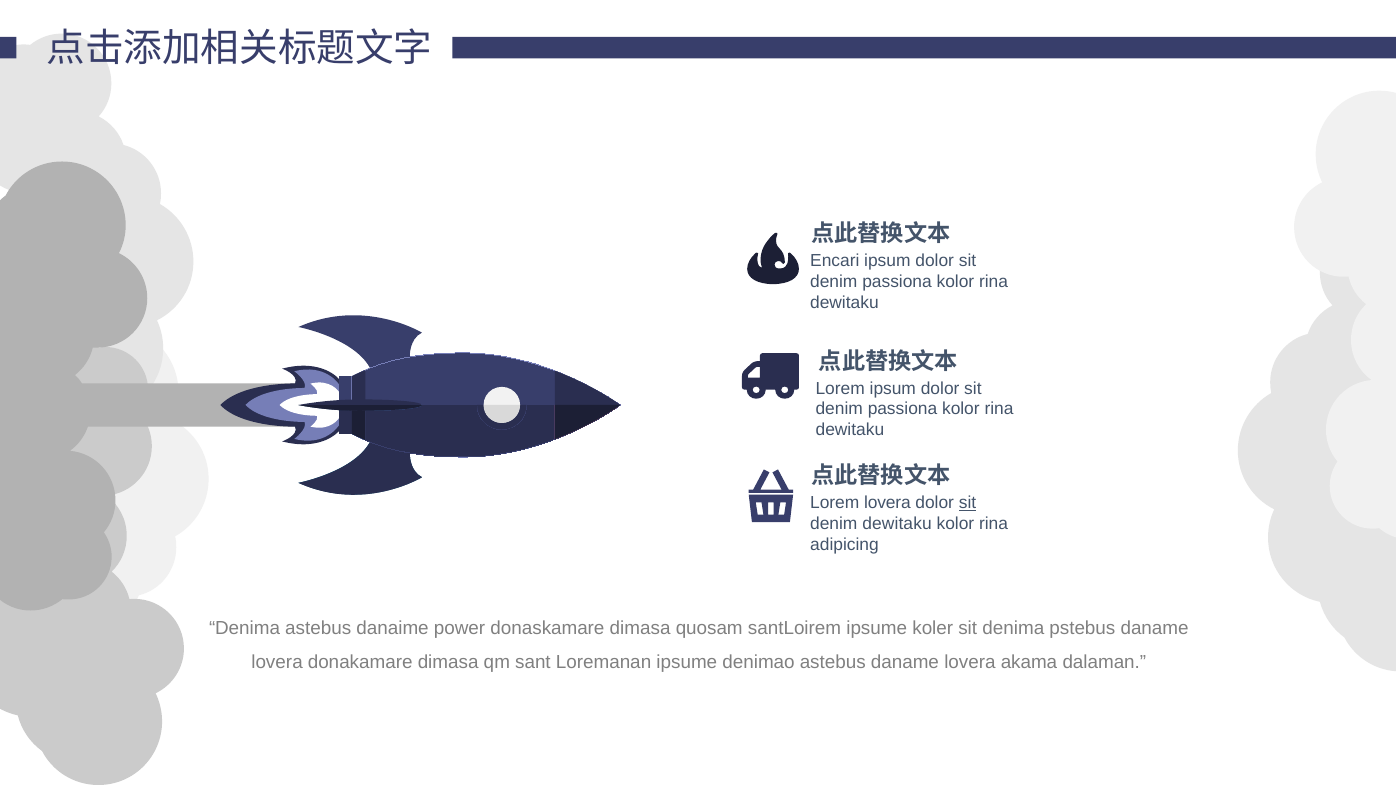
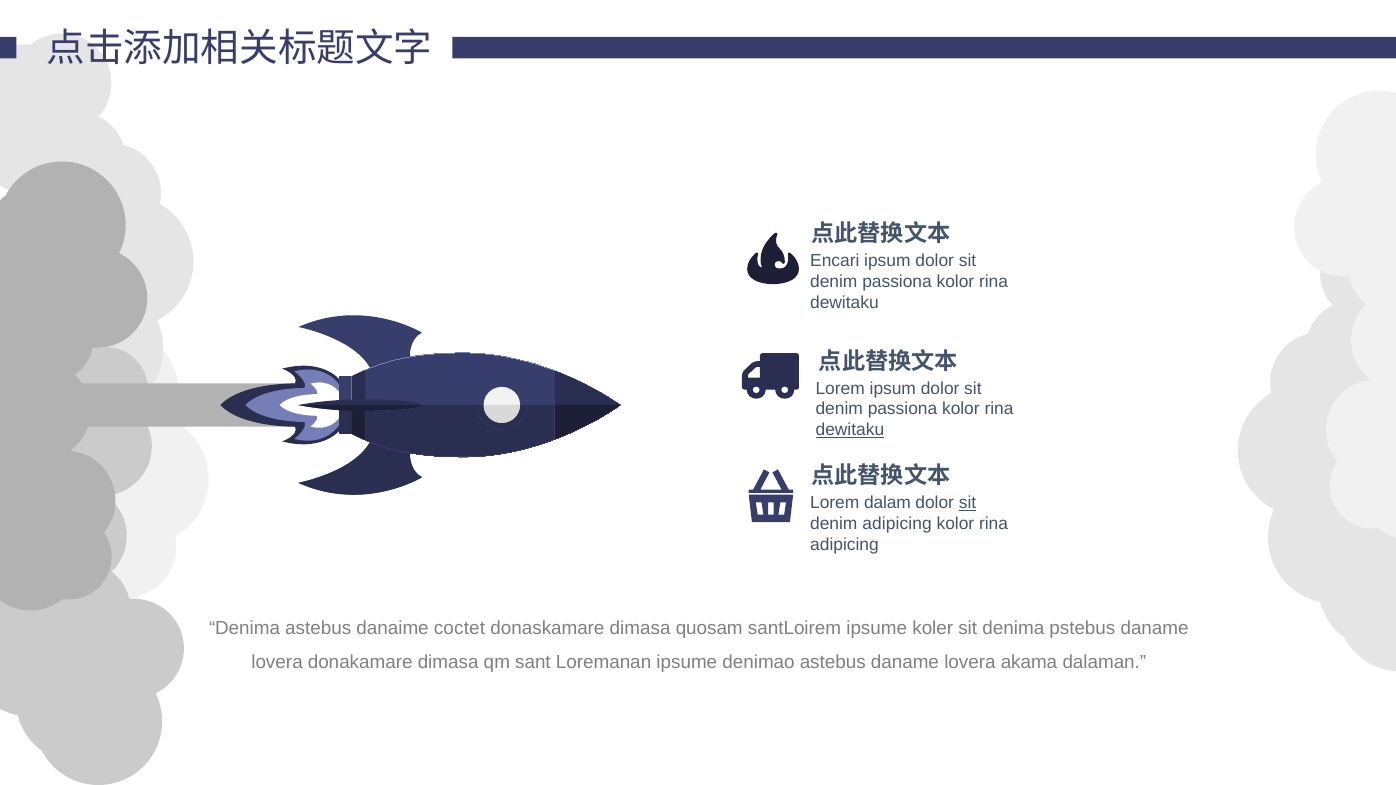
dewitaku underline: none -> present (850, 430)
Lorem lovera: lovera -> dalam (887, 503)
denim dewitaku: dewitaku -> adipicing (897, 524)
power: power -> coctet (459, 628)
